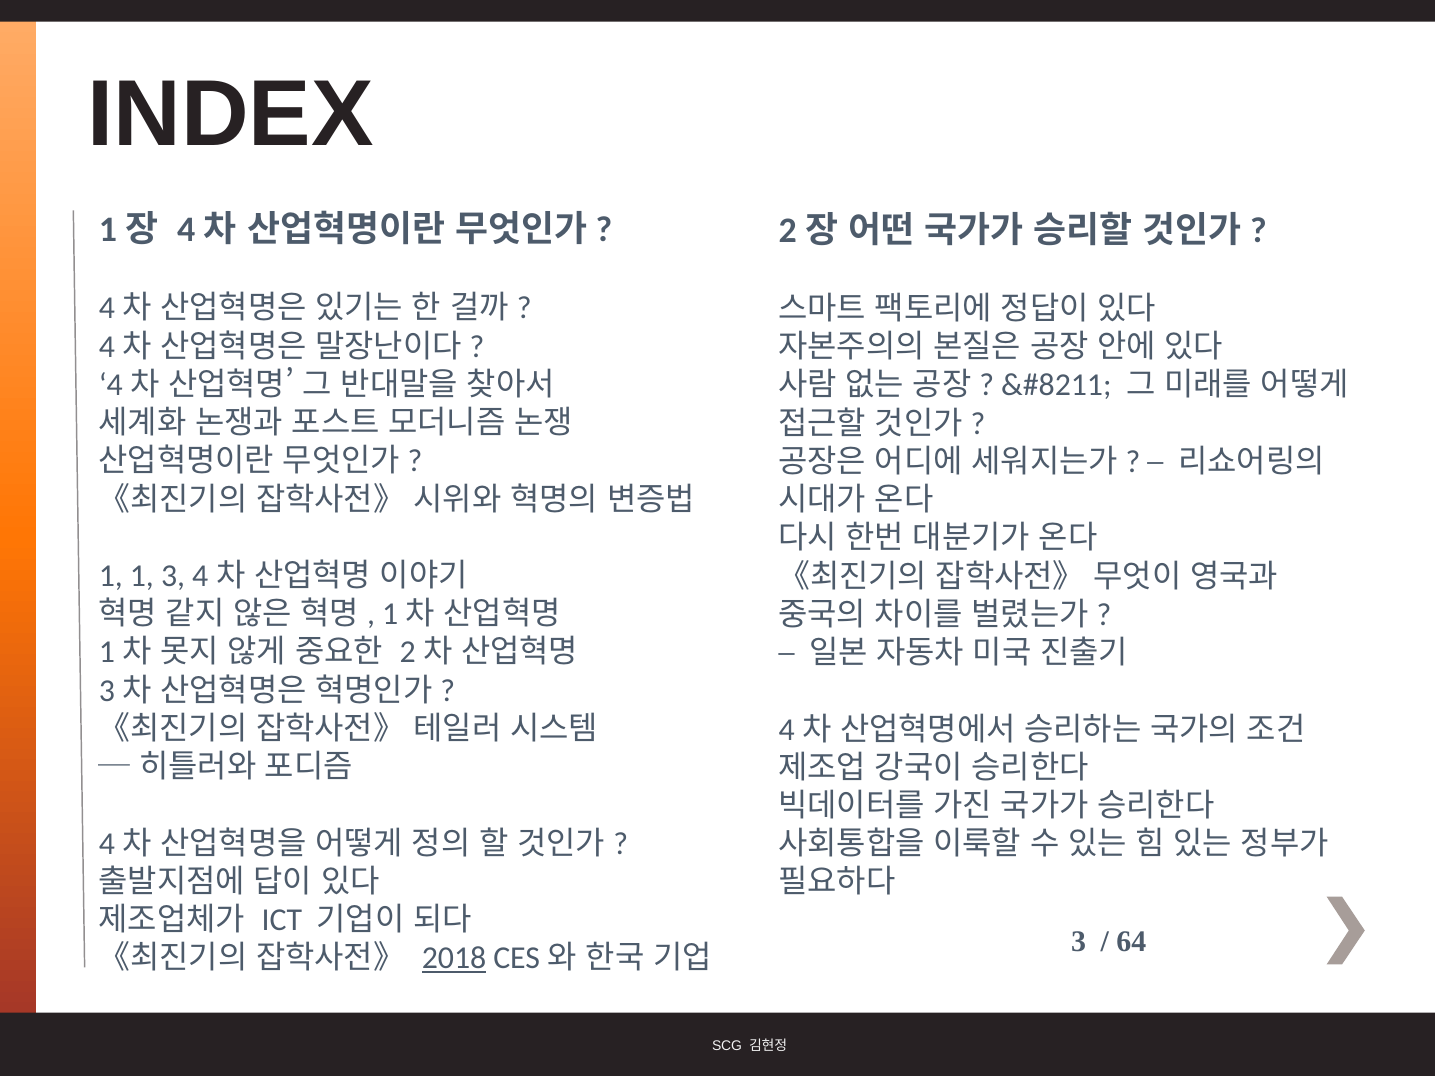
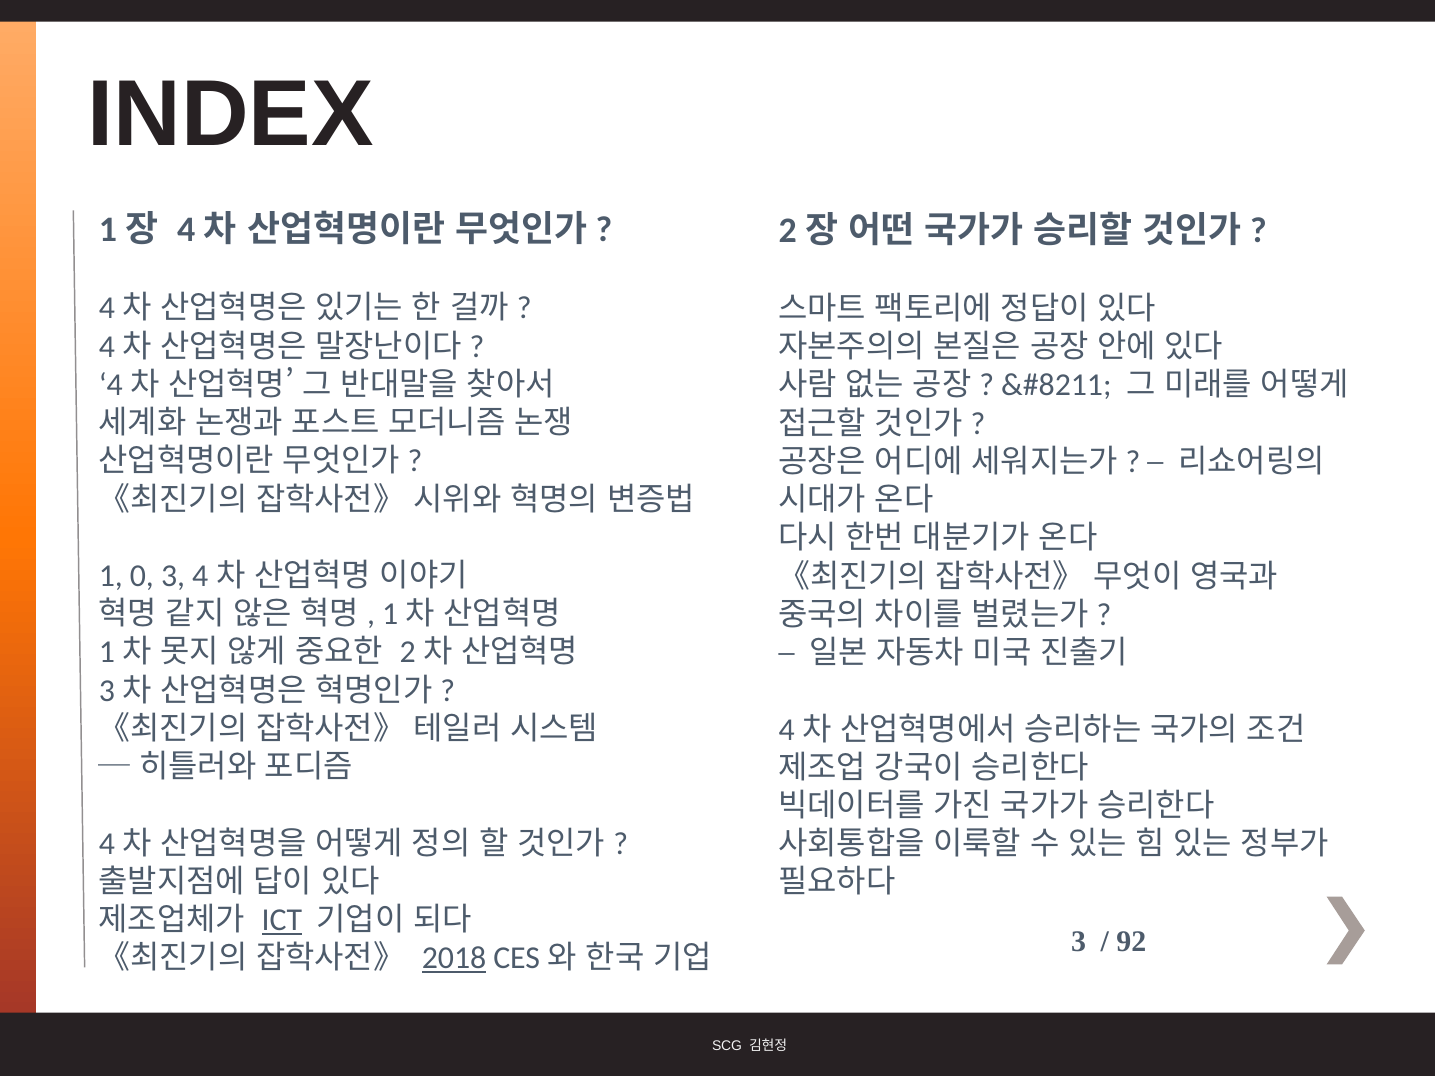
1 1: 1 -> 0 (142, 576)
ICT underline: none -> present (282, 920)
64: 64 -> 92 (1131, 942)
